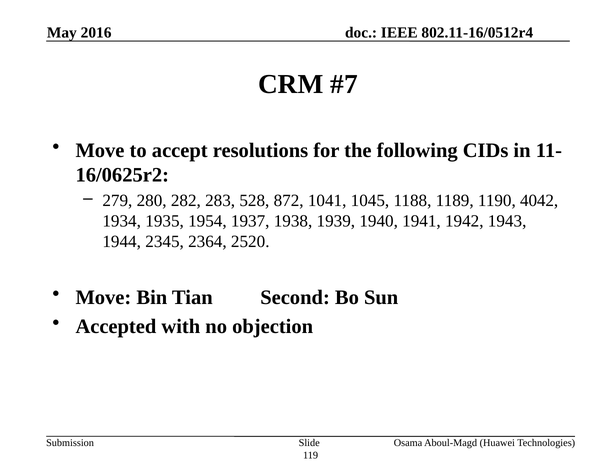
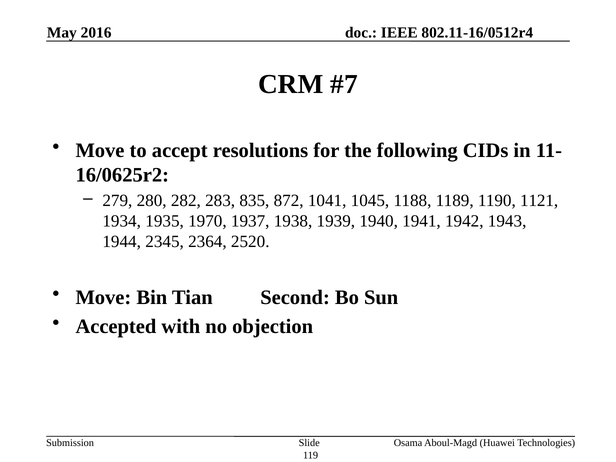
528: 528 -> 835 (254, 201)
4042: 4042 -> 1121 (539, 201)
1954: 1954 -> 1970 (207, 221)
